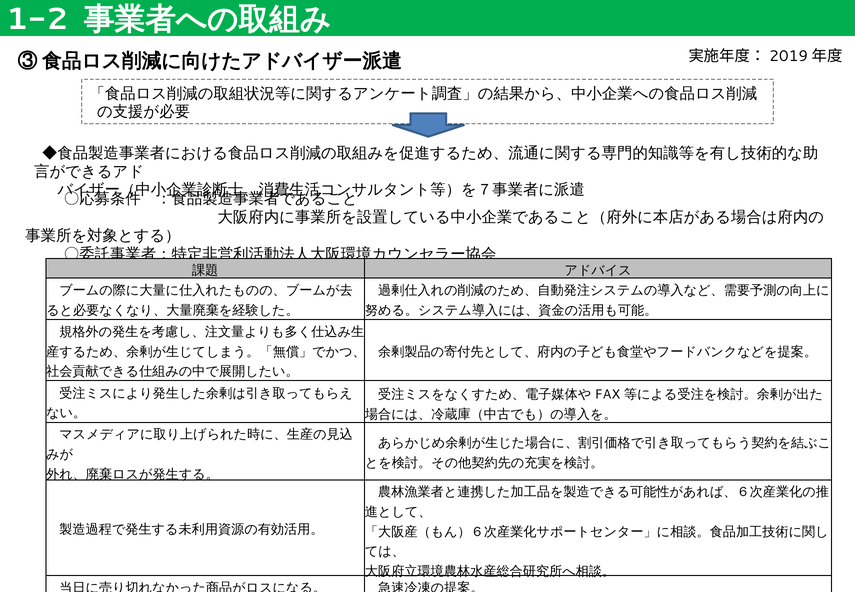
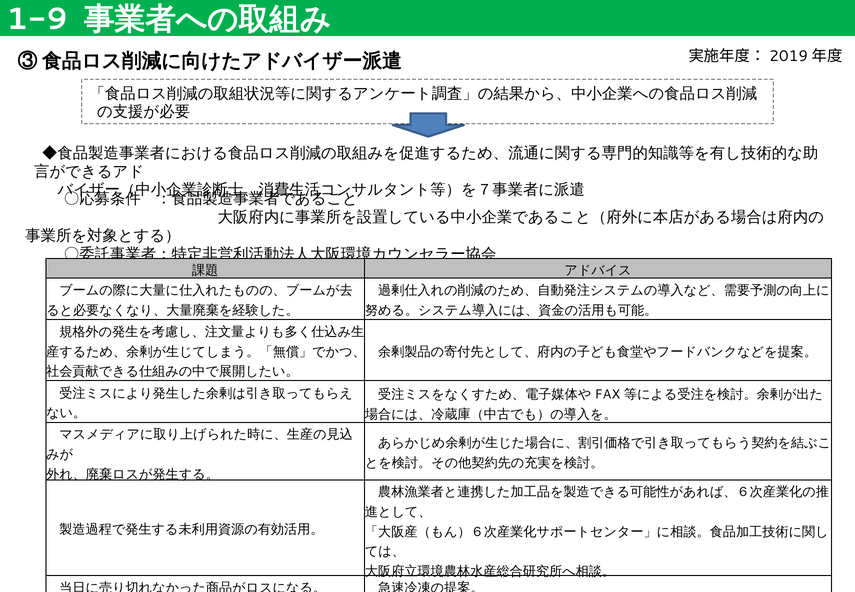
1-2: 1-2 -> 1-9 (37, 19)
